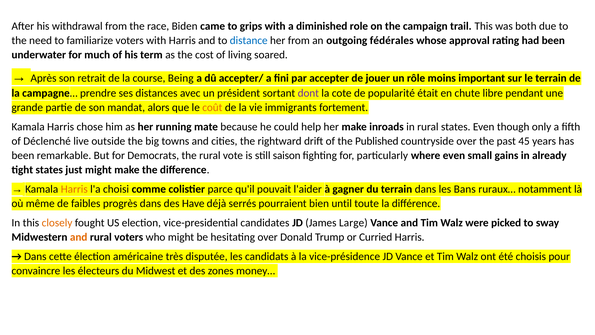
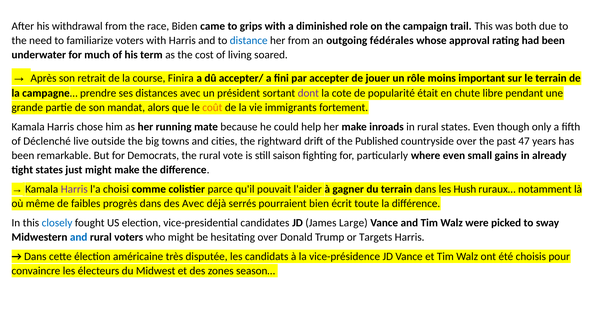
Being: Being -> Finira (181, 78)
45: 45 -> 47 (524, 141)
Harris colour: orange -> purple (74, 189)
Bans: Bans -> Hush (465, 189)
des Have: Have -> Avec (193, 203)
until: until -> écrit (342, 203)
closely colour: orange -> blue (57, 223)
and colour: orange -> blue (79, 237)
Curried: Curried -> Targets (376, 237)
money…: money… -> season… (256, 271)
